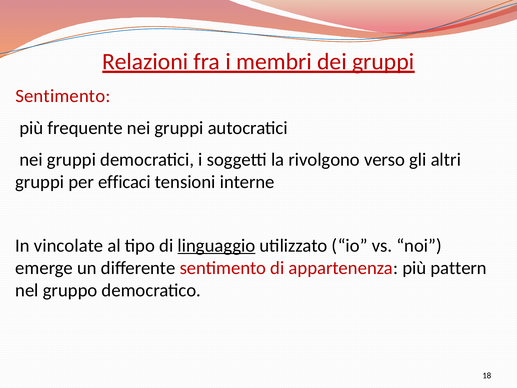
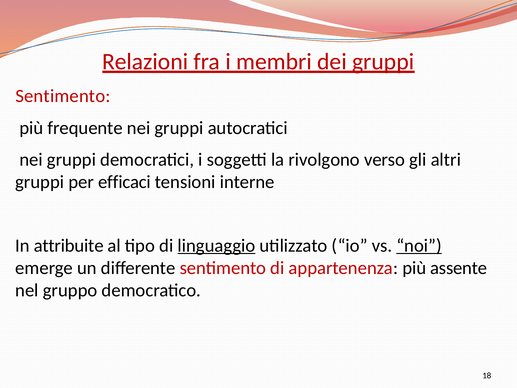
vincolate: vincolate -> attribuite (69, 245)
noi underline: none -> present (419, 245)
pattern: pattern -> assente (459, 268)
